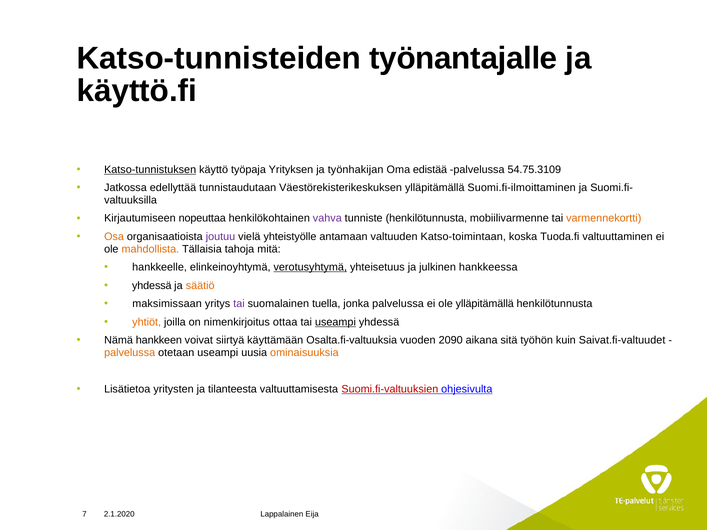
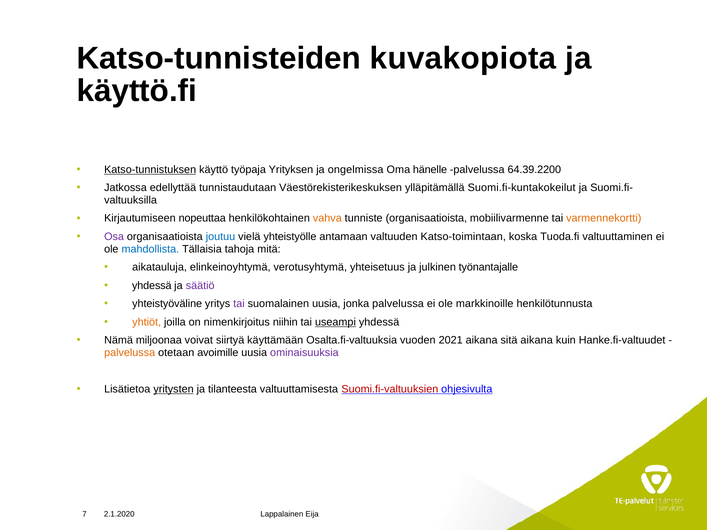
työnantajalle: työnantajalle -> kuvakopiota (463, 59)
työnhakijan: työnhakijan -> ongelmissa (356, 170)
edistää: edistää -> hänelle (430, 170)
54.75.3109: 54.75.3109 -> 64.39.2200 (534, 170)
Suomi.fi-ilmoittaminen: Suomi.fi-ilmoittaminen -> Suomi.fi-kuntakokeilut (522, 188)
vahva colour: purple -> orange (327, 218)
tunniste henkilötunnusta: henkilötunnusta -> organisaatioista (426, 218)
Osa colour: orange -> purple (114, 237)
joutuu colour: purple -> blue (220, 237)
mahdollista colour: orange -> blue (150, 249)
hankkeelle: hankkeelle -> aikatauluja (160, 267)
verotusyhtymä underline: present -> none (310, 267)
hankkeessa: hankkeessa -> työnantajalle (488, 267)
säätiö colour: orange -> purple (200, 286)
maksimissaan: maksimissaan -> yhteistyöväline (167, 304)
suomalainen tuella: tuella -> uusia (326, 304)
ole ylläpitämällä: ylläpitämällä -> markkinoille (485, 304)
ottaa: ottaa -> niihin (285, 322)
hankkeen: hankkeen -> miljoonaa (159, 340)
2090: 2090 -> 2021 (451, 340)
sitä työhön: työhön -> aikana (537, 340)
Saivat.fi-valtuudet: Saivat.fi-valtuudet -> Hanke.fi-valtuudet (622, 340)
otetaan useampi: useampi -> avoimille (218, 353)
ominaisuuksia colour: orange -> purple (304, 353)
yritysten underline: none -> present (174, 389)
